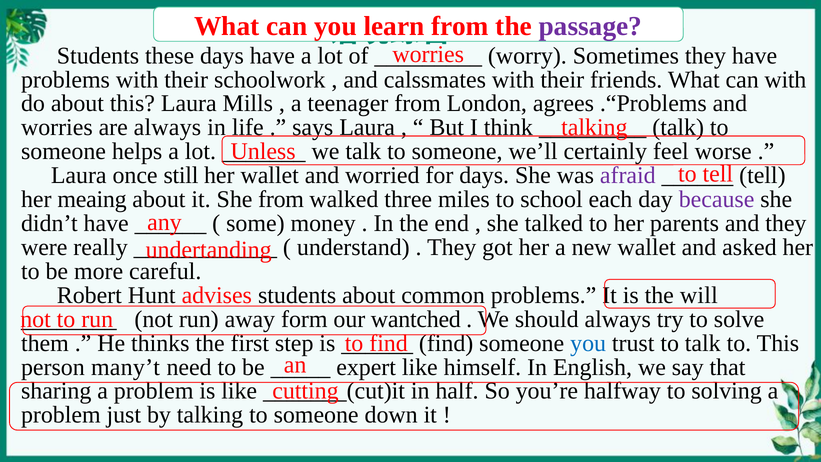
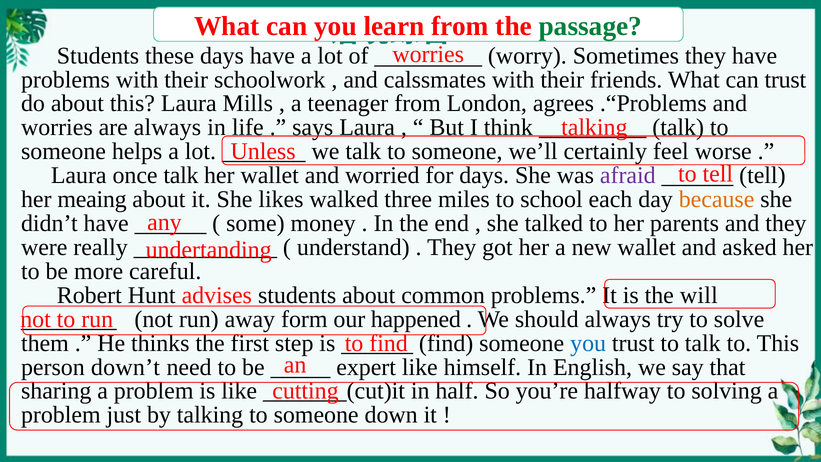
passage colour: purple -> green (590, 26)
can with: with -> trust (785, 80)
once still: still -> talk (181, 175)
She from: from -> likes (281, 199)
because colour: purple -> orange (717, 199)
wantched: wantched -> happened (416, 319)
many’t: many’t -> down’t (125, 367)
